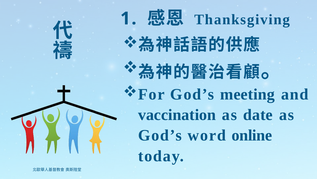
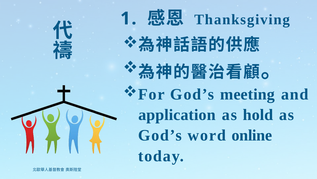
vaccination: vaccination -> application (177, 114)
date: date -> hold (258, 114)
